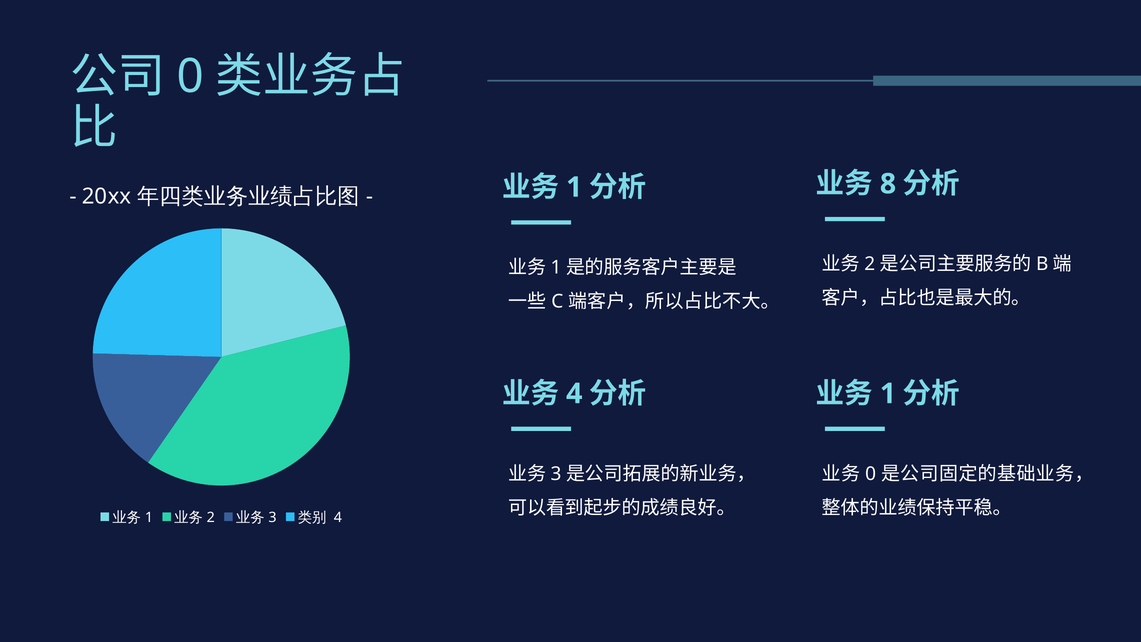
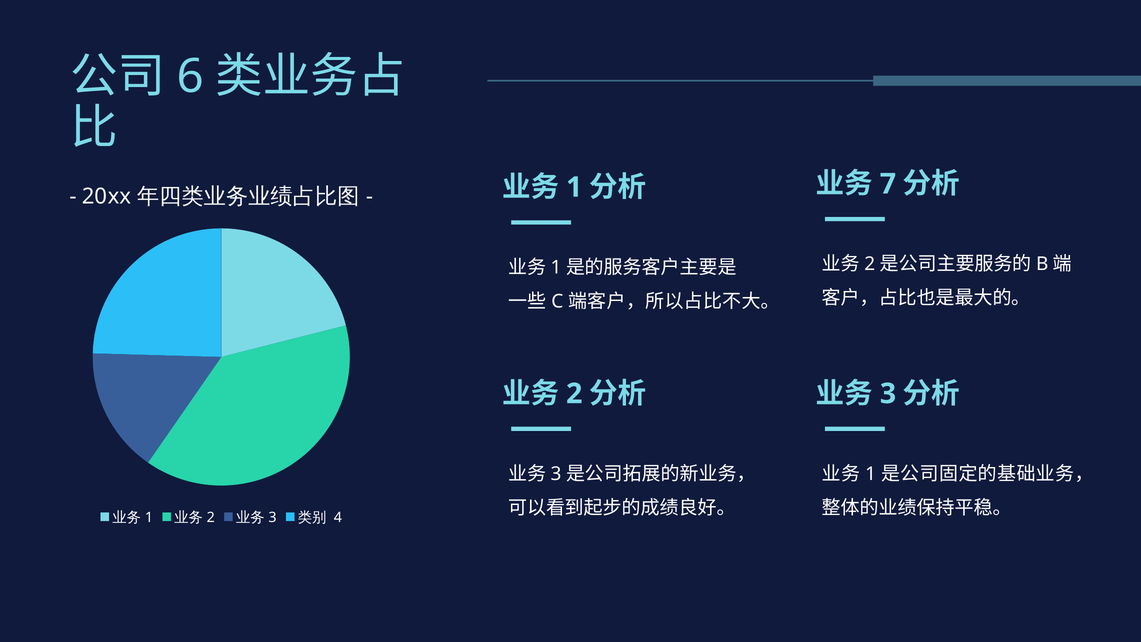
0: 0 -> 6 (190, 77)
8: 8 -> 7 (888, 184)
4: 4 -> 2 (574, 394)
1: 1 -> 3 (888, 394)
0: 0 -> 1 (871, 474)
